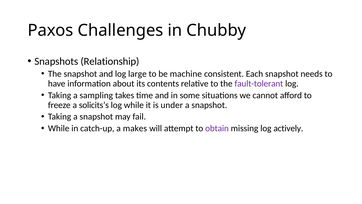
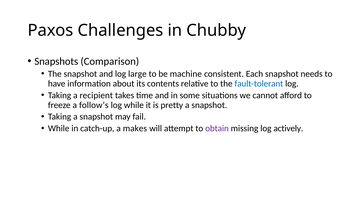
Relationship: Relationship -> Comparison (110, 61)
fault-tolerant colour: purple -> blue (259, 83)
sampling: sampling -> recipient (96, 95)
solicits’s: solicits’s -> follow’s (94, 105)
under: under -> pretty (172, 105)
